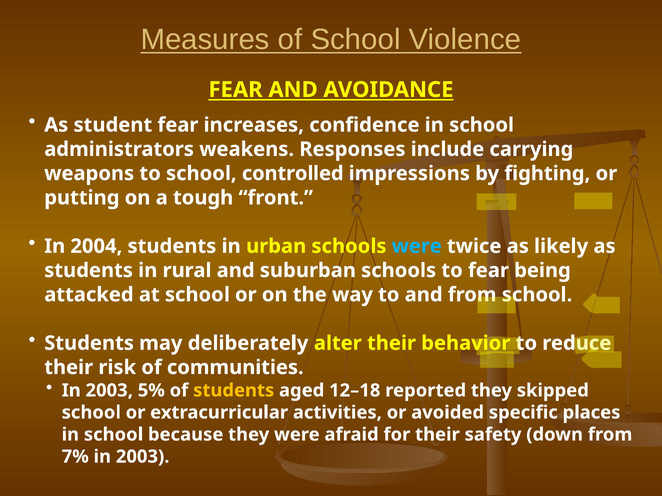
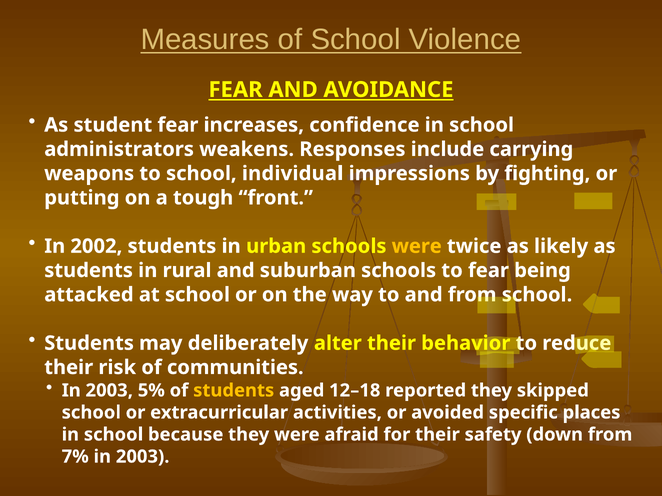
controlled: controlled -> individual (293, 174)
2004: 2004 -> 2002 (96, 246)
were colour: light blue -> yellow (417, 246)
